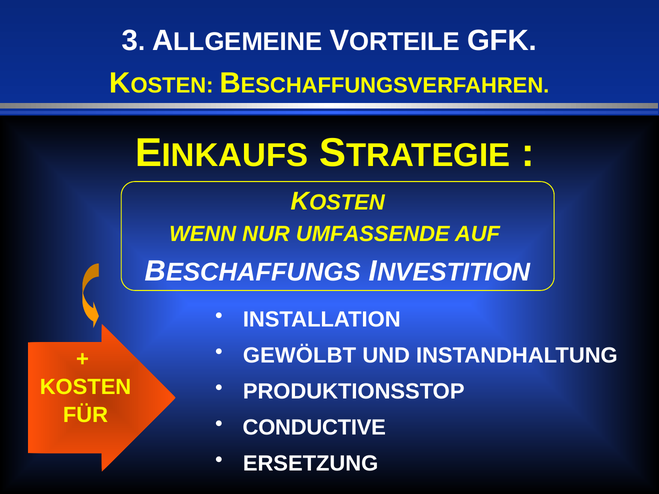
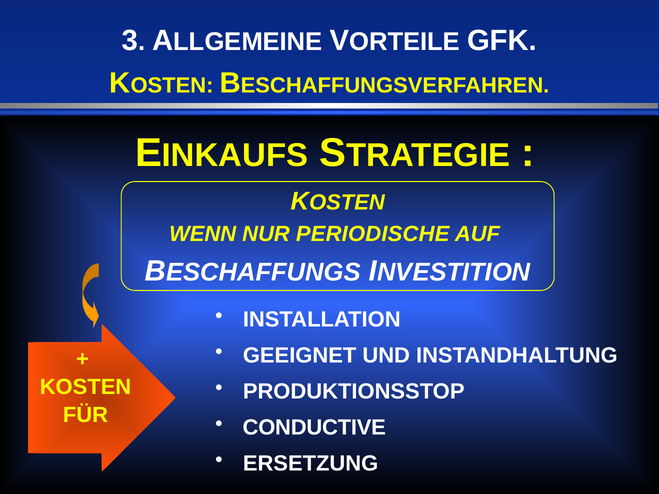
UMFASSENDE: UMFASSENDE -> PERIODISCHE (373, 234)
GEWÖLBT: GEWÖLBT -> GEEIGNET (300, 356)
